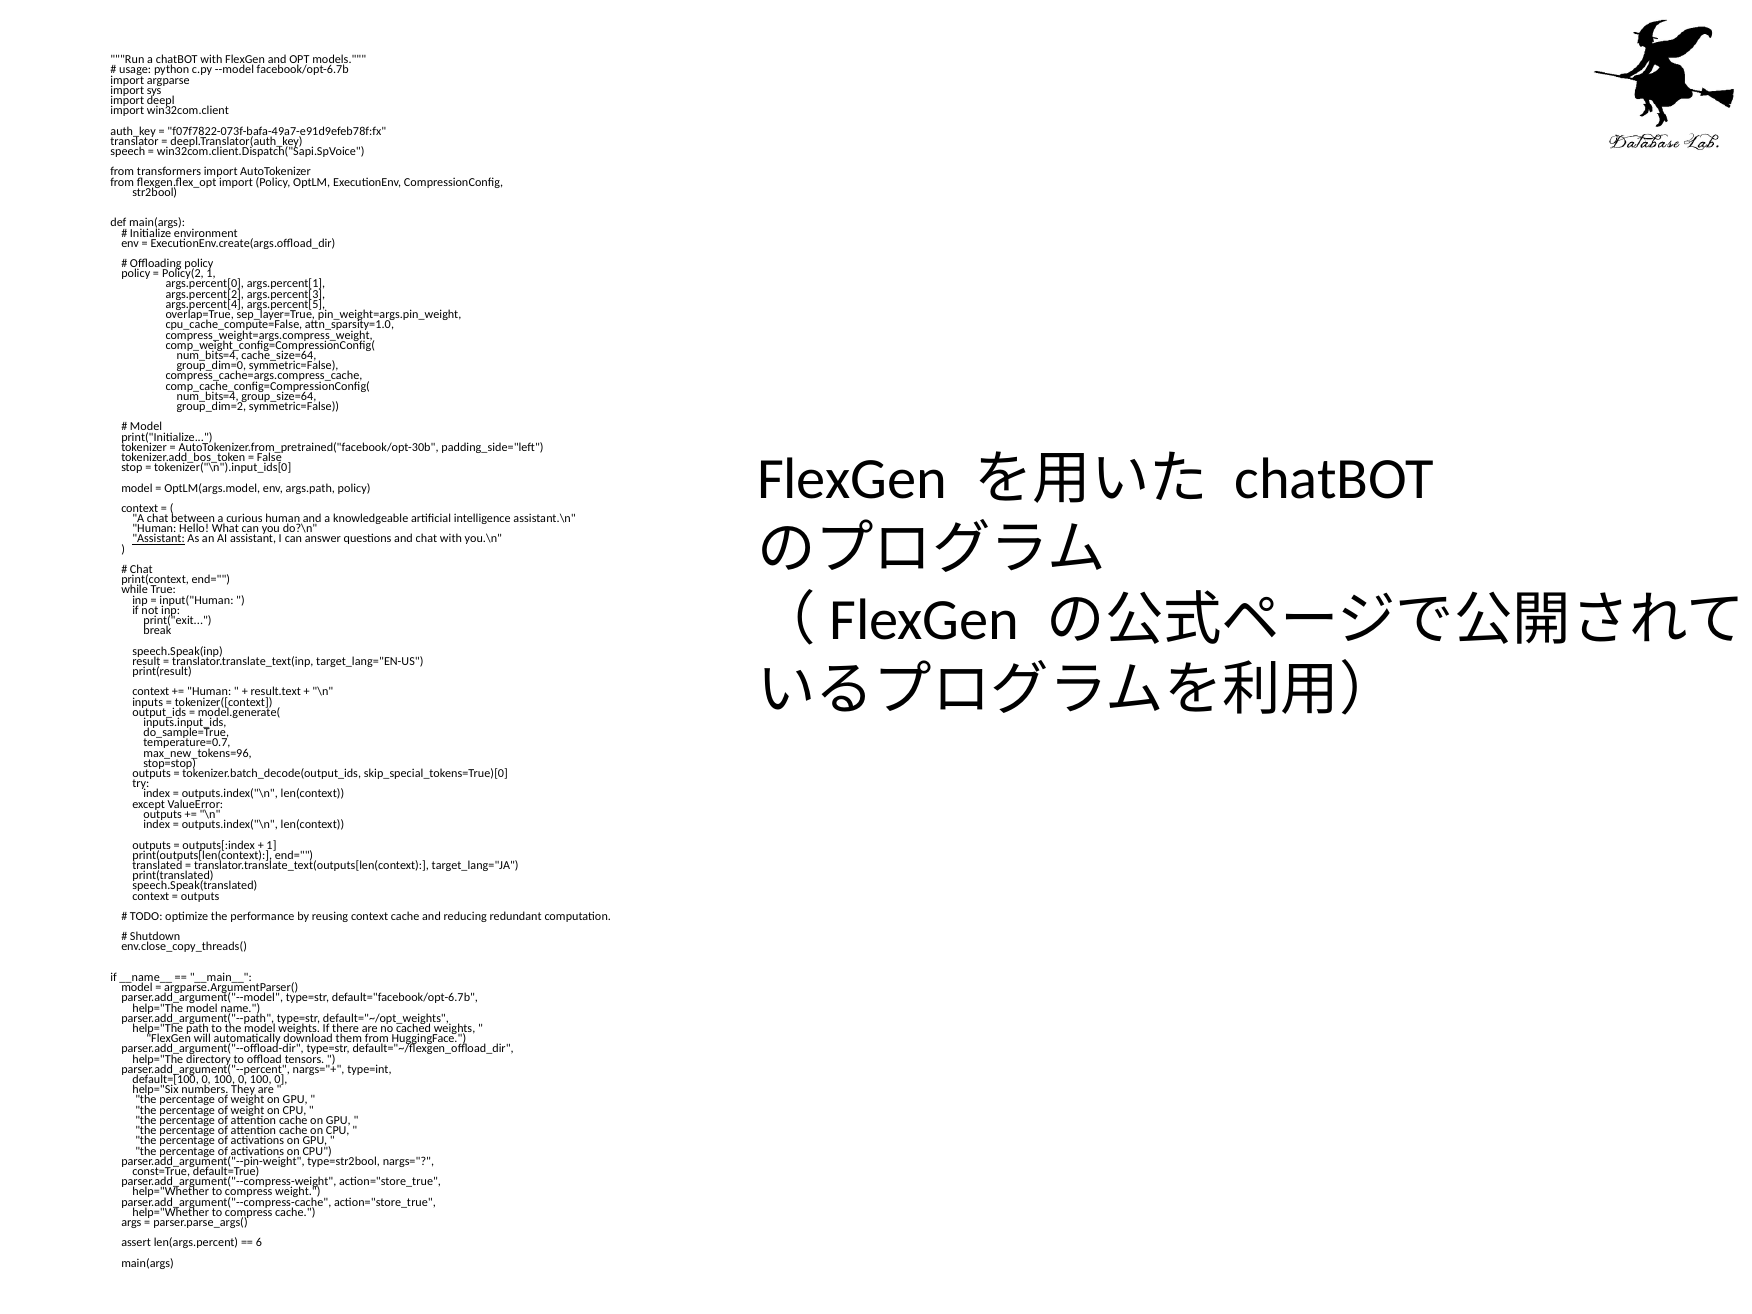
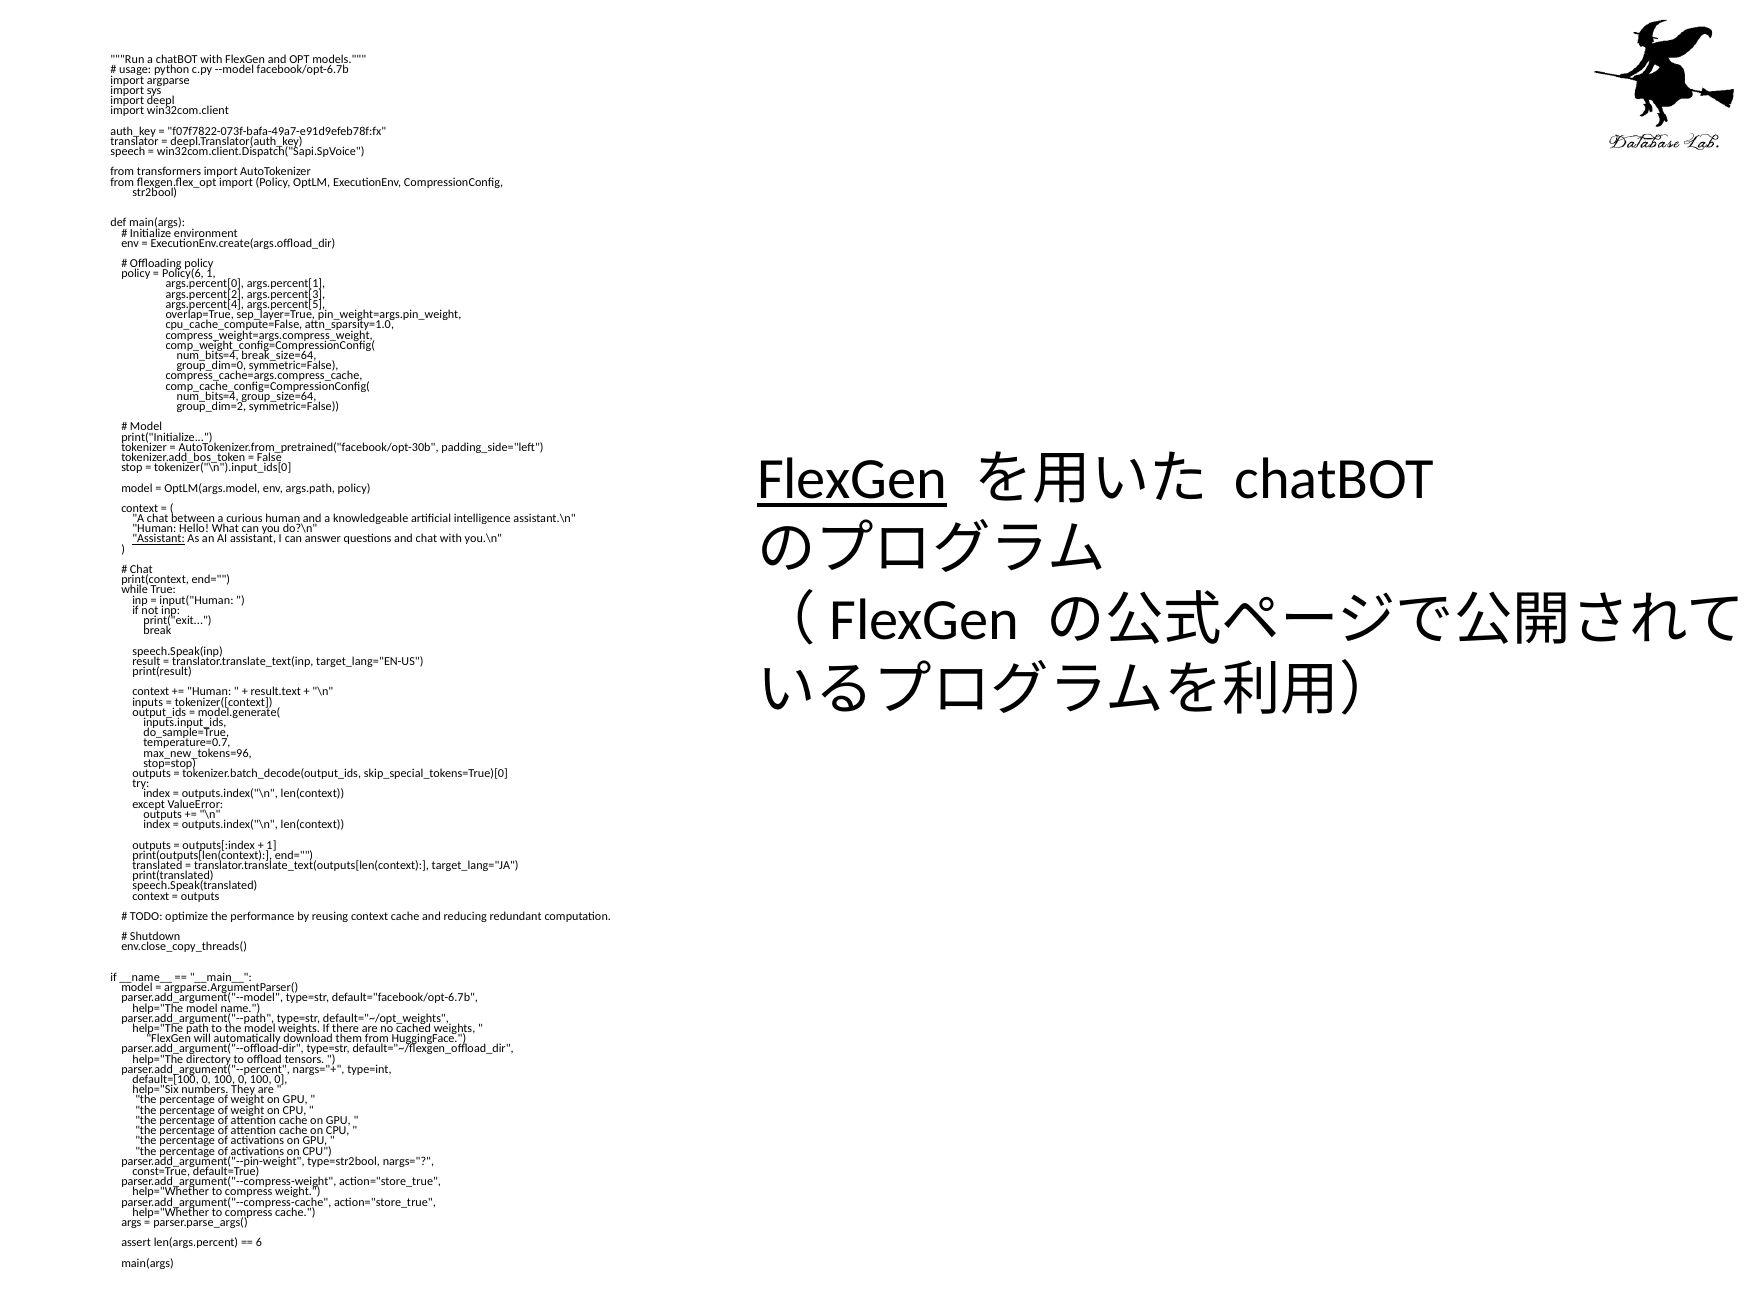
Policy(2: Policy(2 -> Policy(6 (183, 274)
cache_size=64: cache_size=64 -> break_size=64 (279, 355)
FlexGen underline: none -> present (852, 480)
